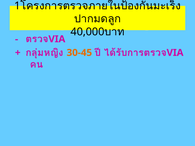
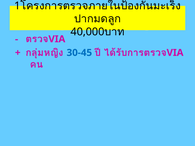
30-45 colour: orange -> blue (79, 53)
